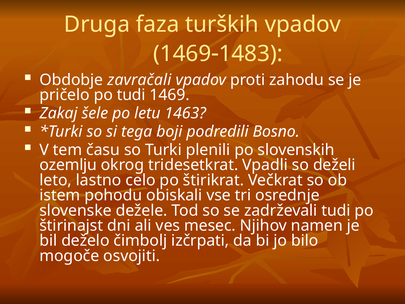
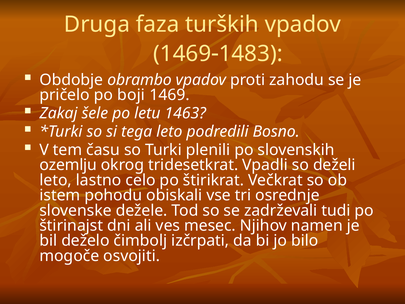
zavračali: zavračali -> obrambo (139, 80)
po tudi: tudi -> boji (131, 95)
tega boji: boji -> leto (169, 132)
